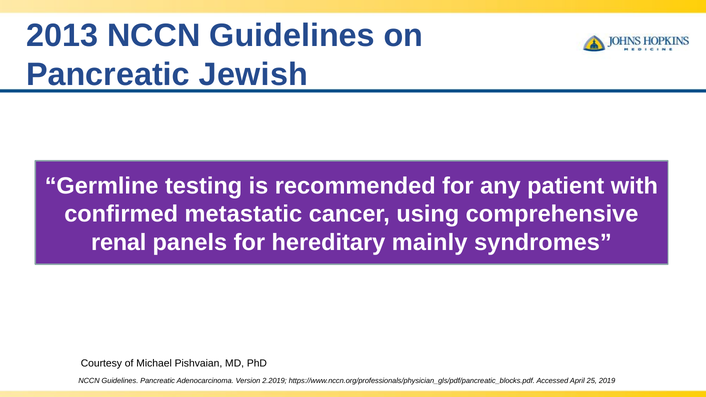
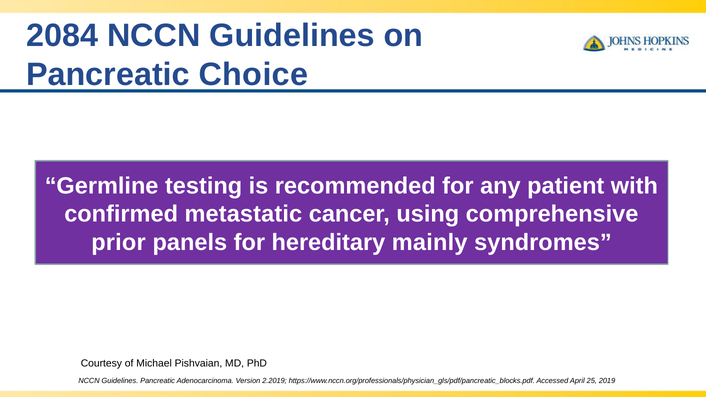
2013: 2013 -> 2084 (62, 36)
Jewish: Jewish -> Choice (253, 75)
renal: renal -> prior (118, 242)
